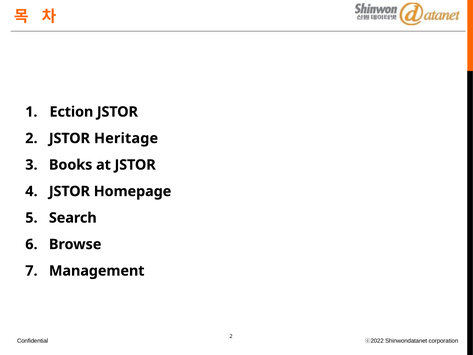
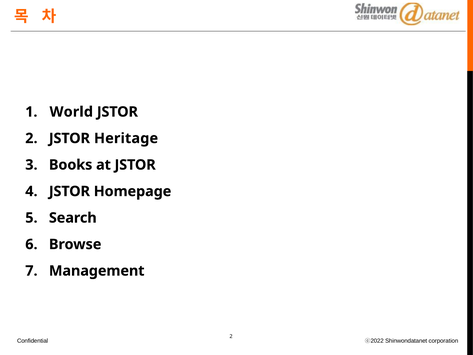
Ection: Ection -> World (71, 112)
